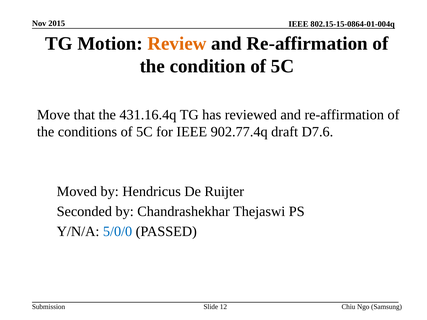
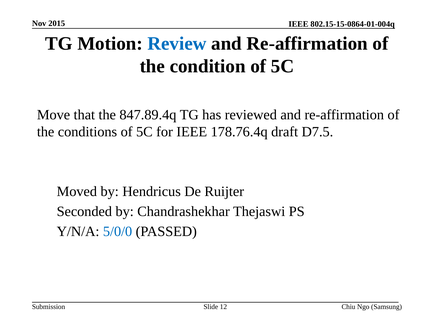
Review colour: orange -> blue (177, 43)
431.16.4q: 431.16.4q -> 847.89.4q (148, 115)
902.77.4q: 902.77.4q -> 178.76.4q (239, 132)
D7.6: D7.6 -> D7.5 (317, 132)
